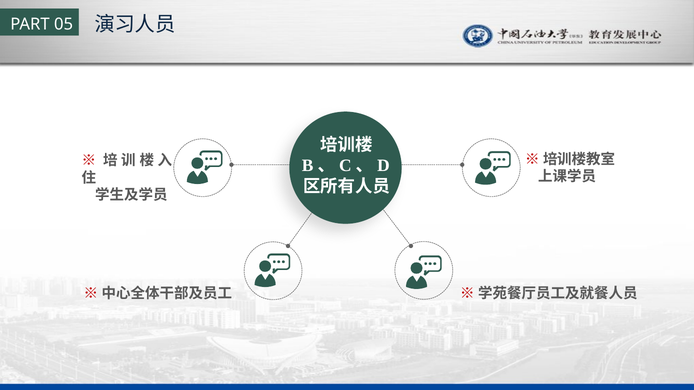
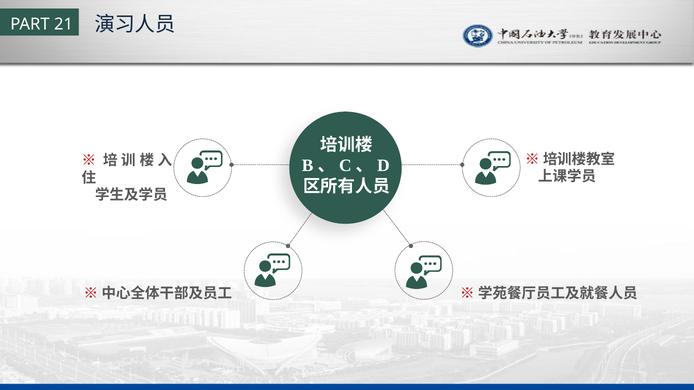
05: 05 -> 21 (64, 24)
